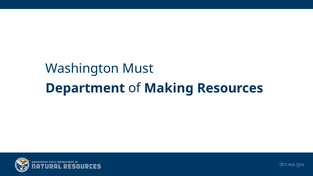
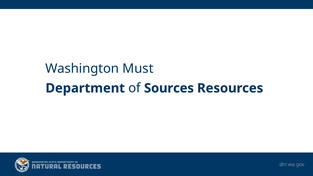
Making: Making -> Sources (169, 88)
